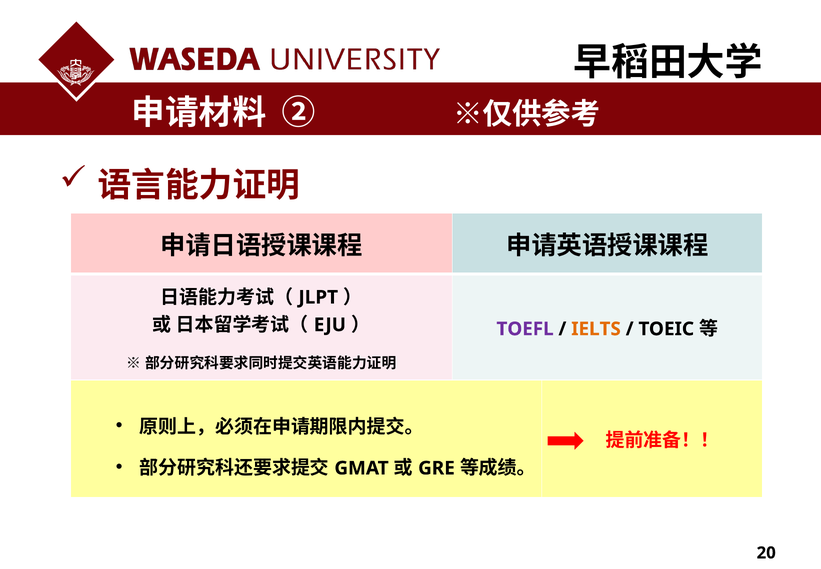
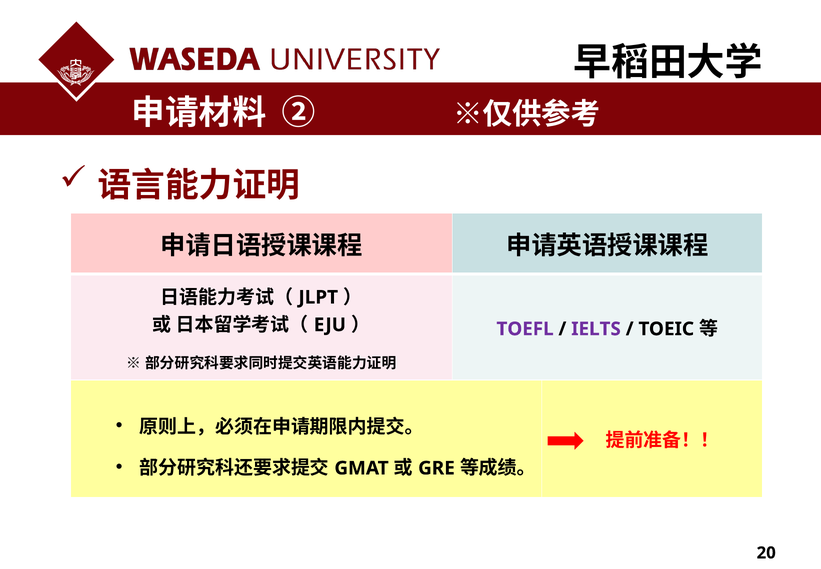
IELTS colour: orange -> purple (596, 329)
